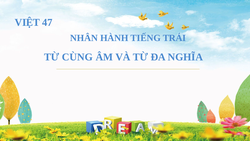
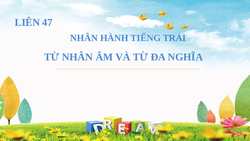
VIỆT: VIỆT -> LIÊN (27, 22)
TỪ CÙNG: CÙNG -> NHÂN (77, 57)
